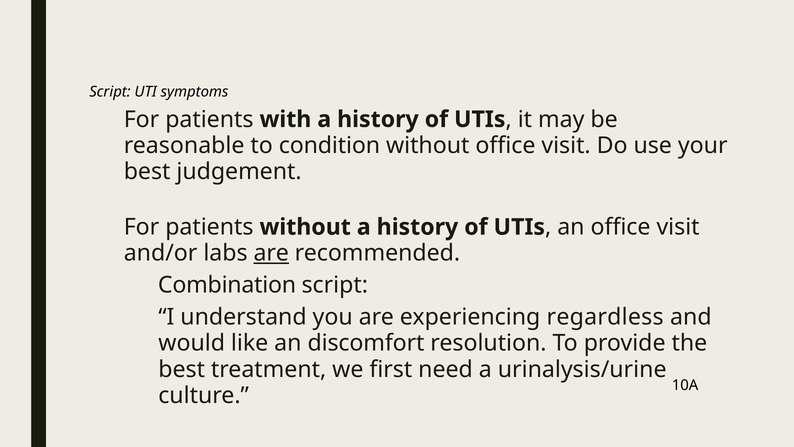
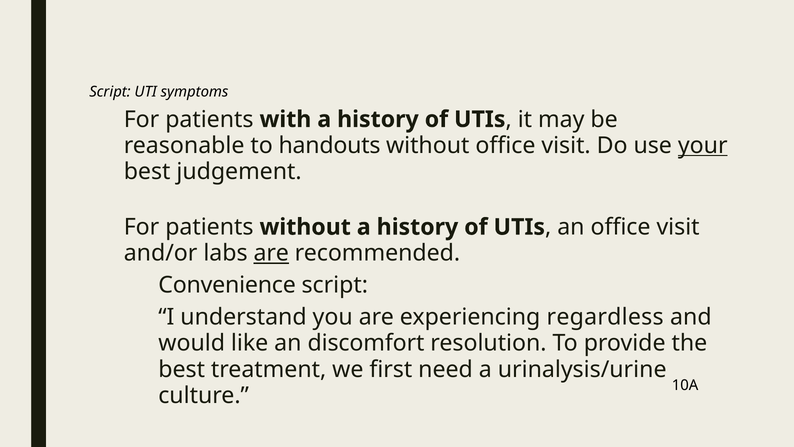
condition: condition -> handouts (330, 145)
your underline: none -> present (703, 145)
Combination: Combination -> Convenience (227, 285)
